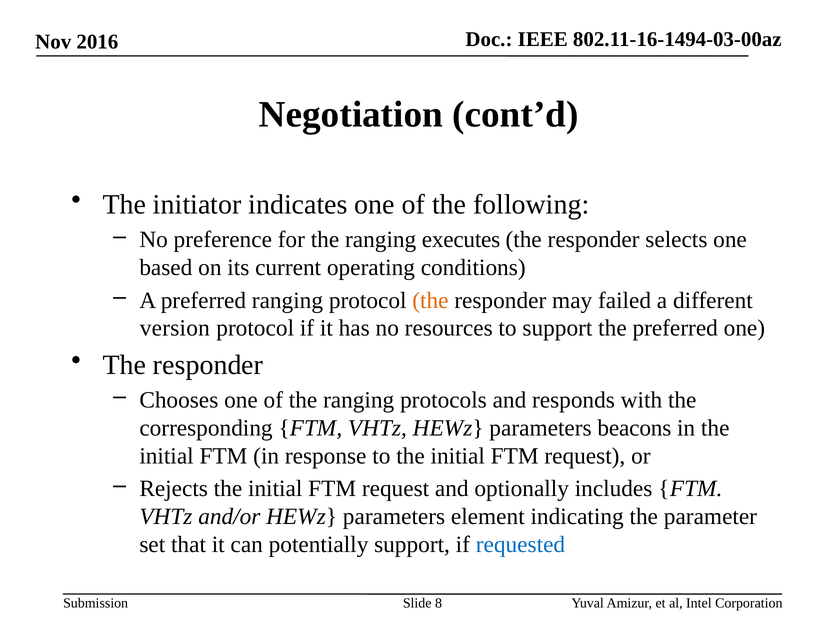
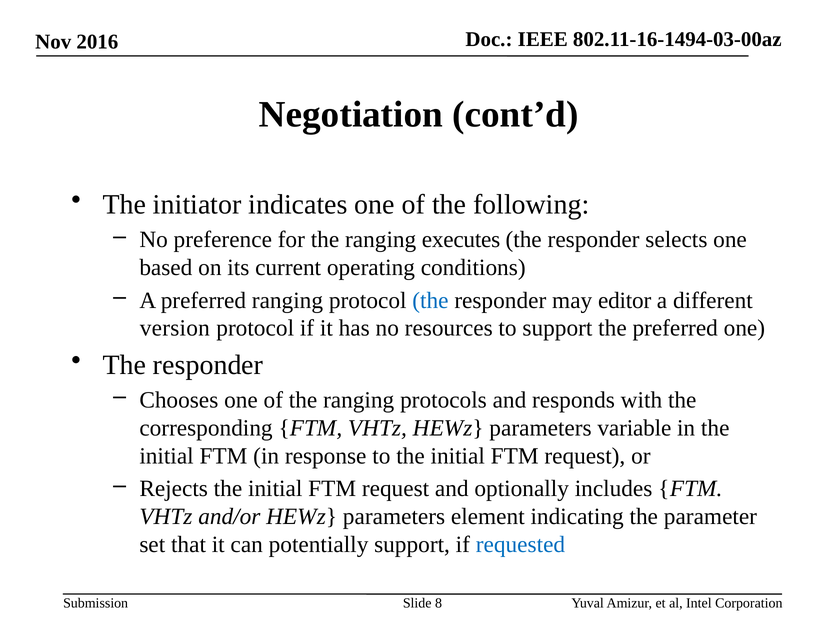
the colour: orange -> blue (430, 300)
failed: failed -> editor (625, 300)
beacons: beacons -> variable (634, 428)
